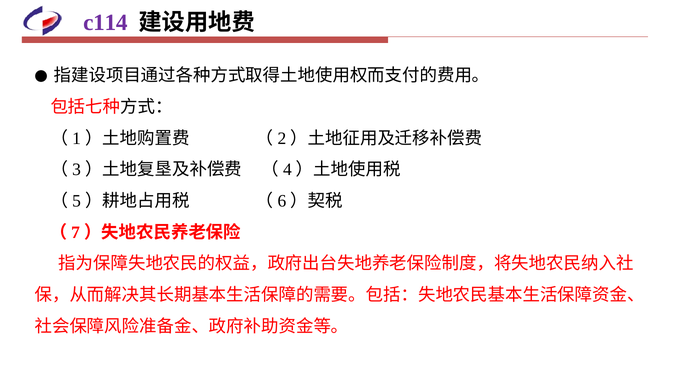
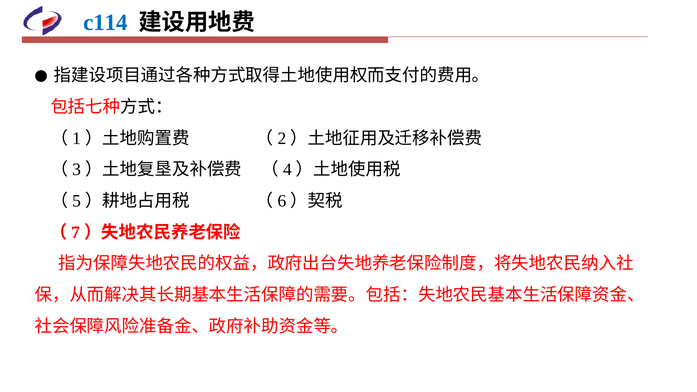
c114 colour: purple -> blue (105, 22)
